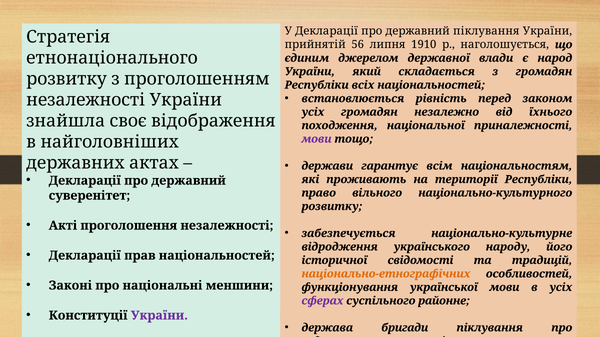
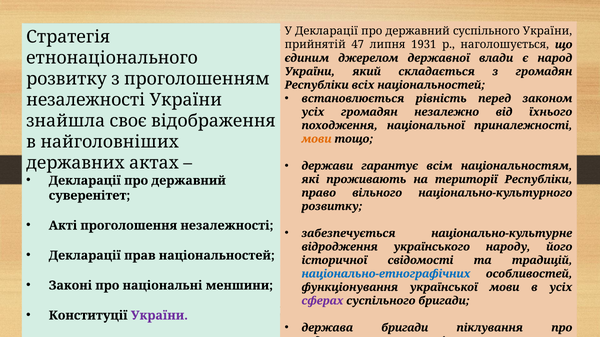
державний піклування: піклування -> суспільного (486, 31)
56: 56 -> 47 (358, 45)
1910: 1910 -> 1931 (424, 45)
мови colour: purple -> orange (317, 139)
національно-етнографічних colour: orange -> blue (386, 274)
суспільного районне: районне -> бригади (444, 301)
